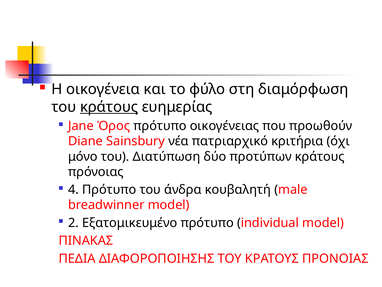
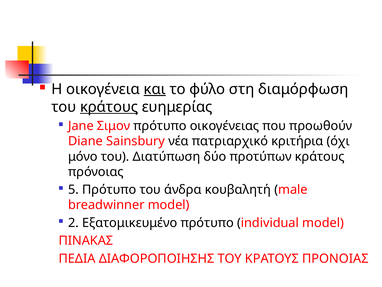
και underline: none -> present (155, 89)
Όρος: Όρος -> Σιμον (114, 126)
4: 4 -> 5 (73, 189)
